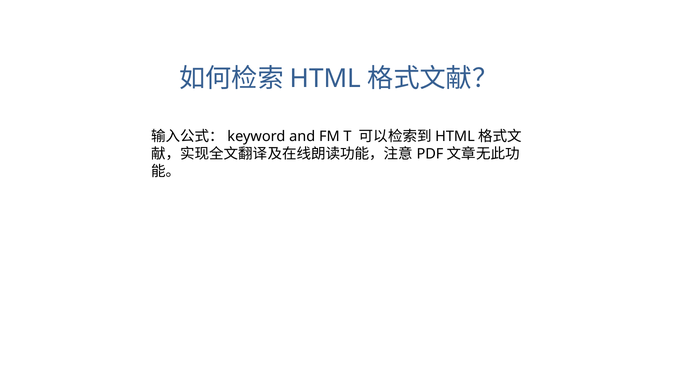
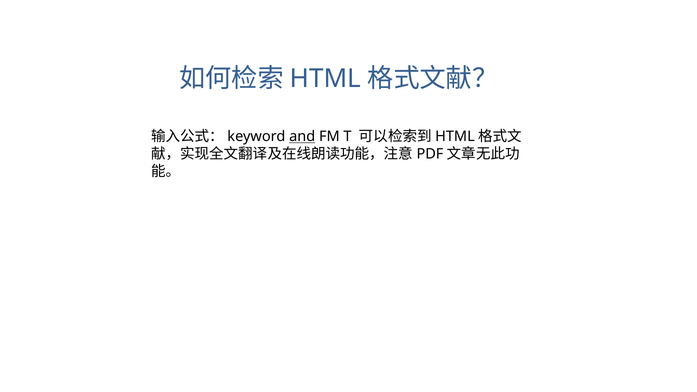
and underline: none -> present (302, 136)
